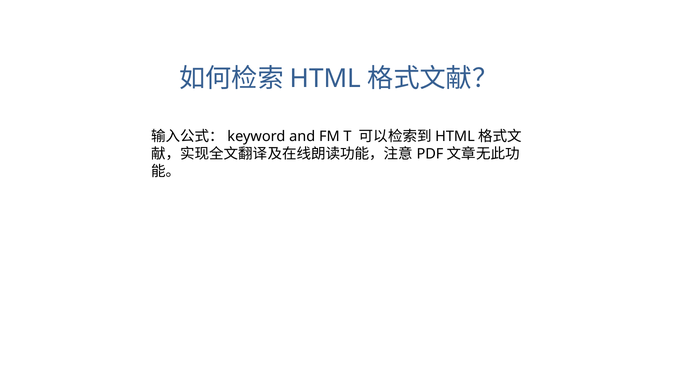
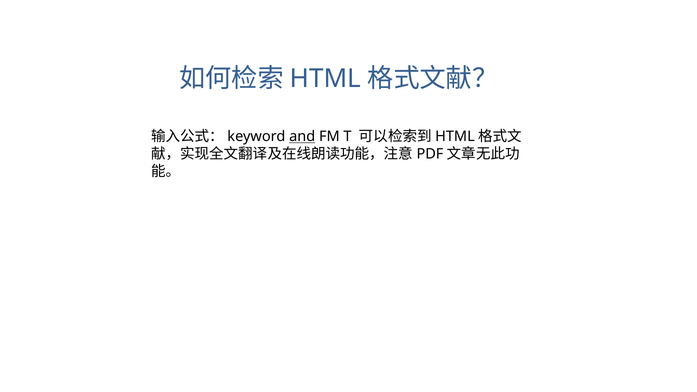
and underline: none -> present (302, 136)
